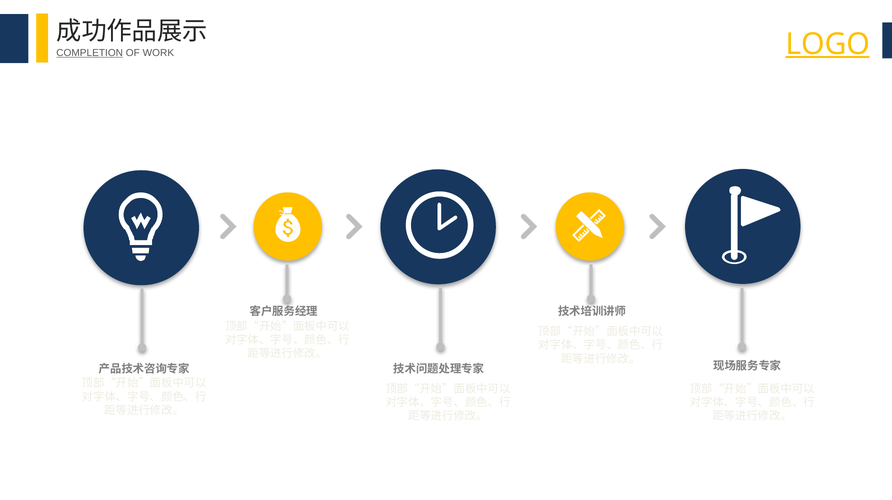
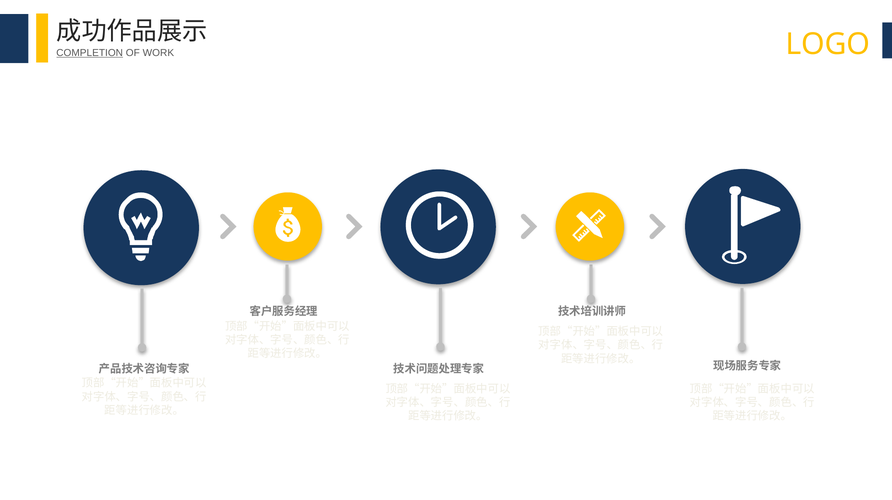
LOGO underline: present -> none (828, 44)
